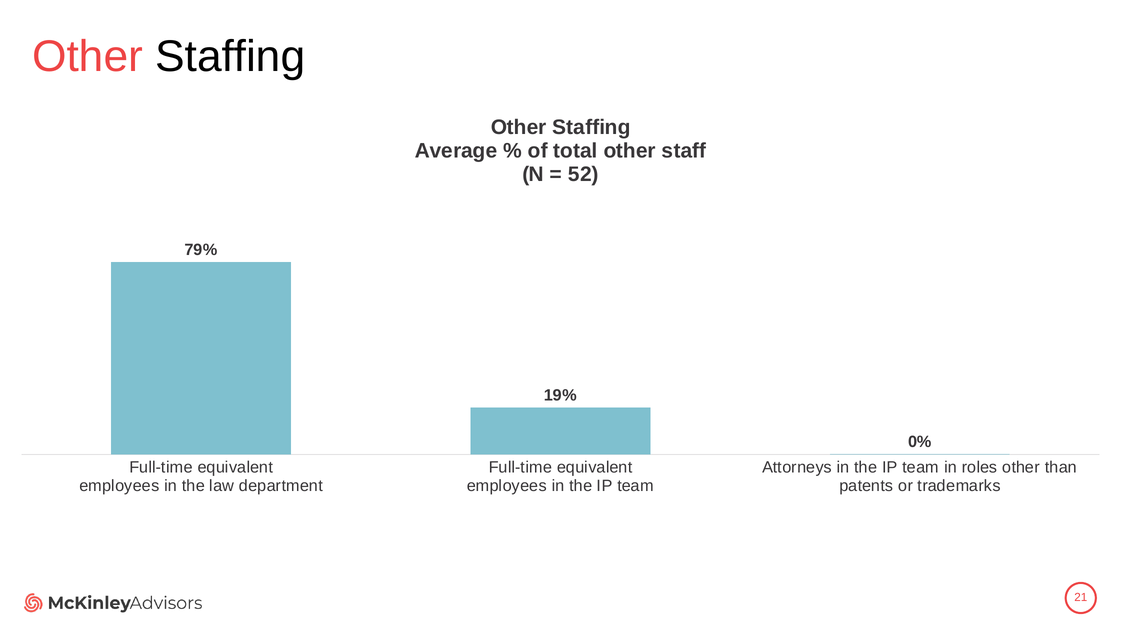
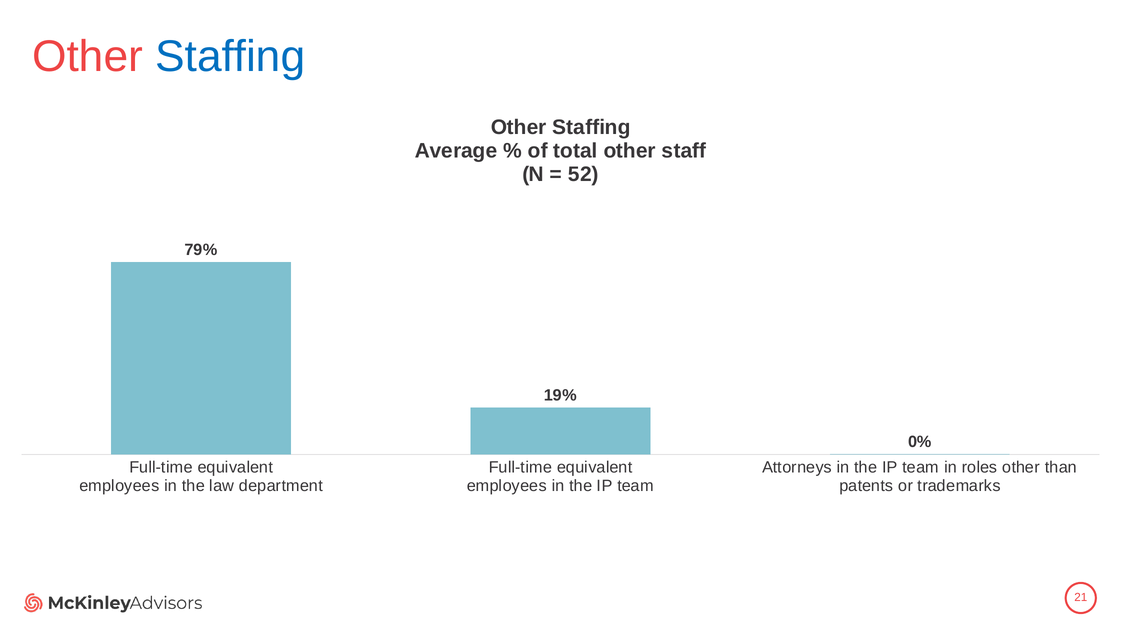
Staffing colour: black -> blue (230, 57)
